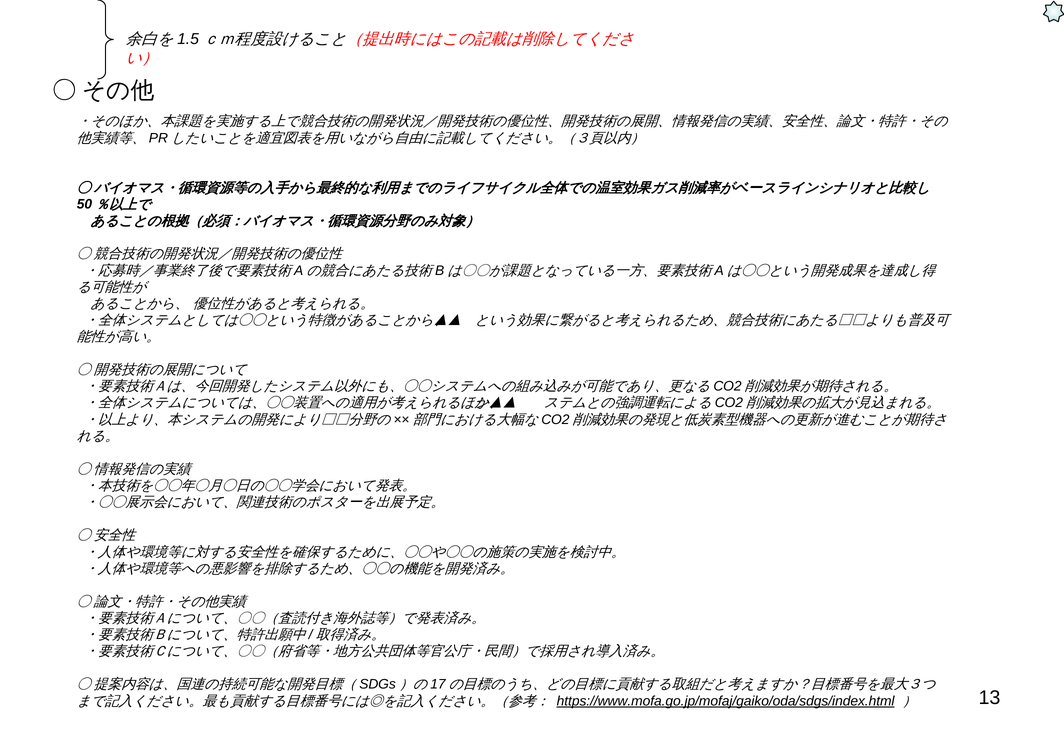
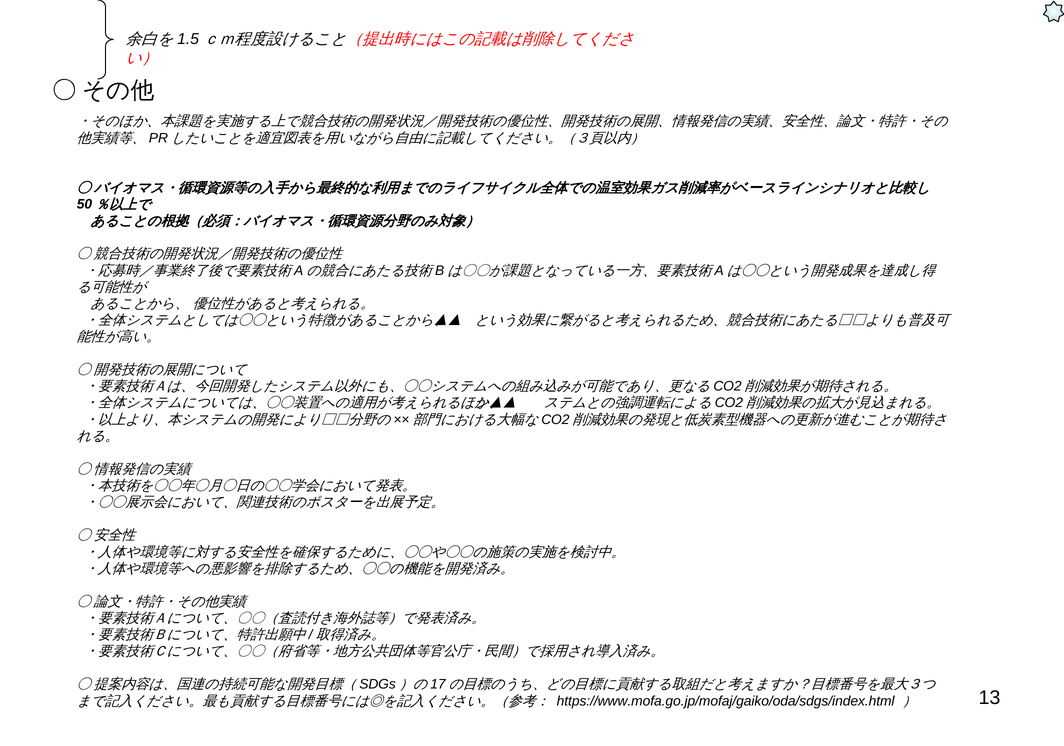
https://www.mofa.go.jp/mofaj/gaiko/oda/sdgs/index.html underline: present -> none (726, 702)
